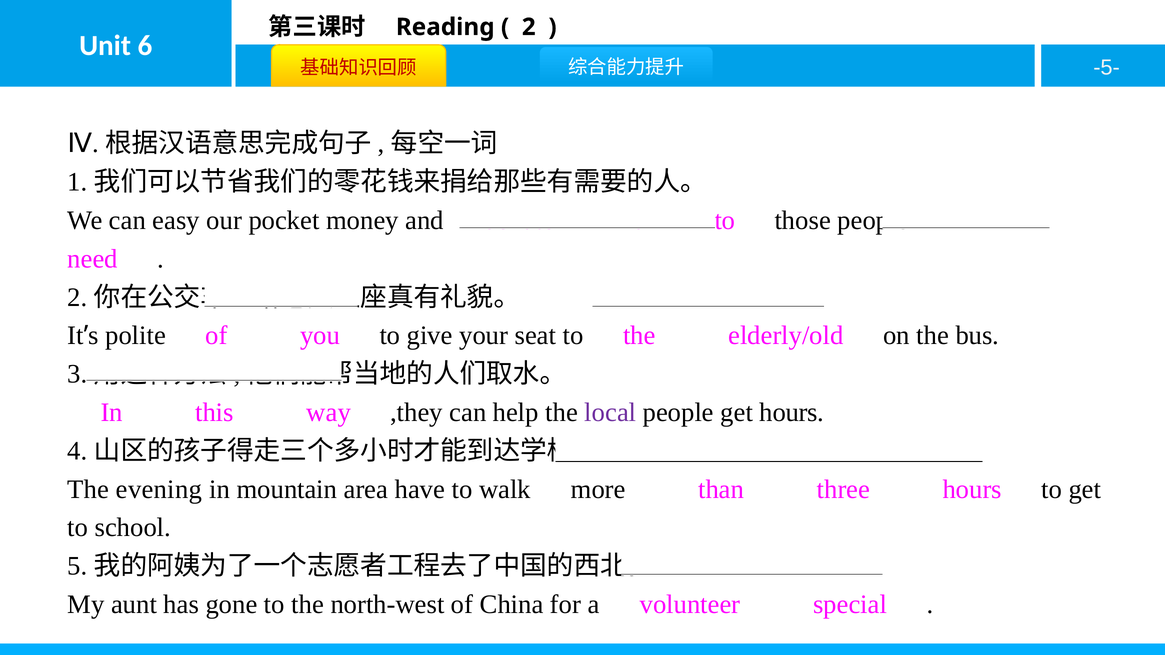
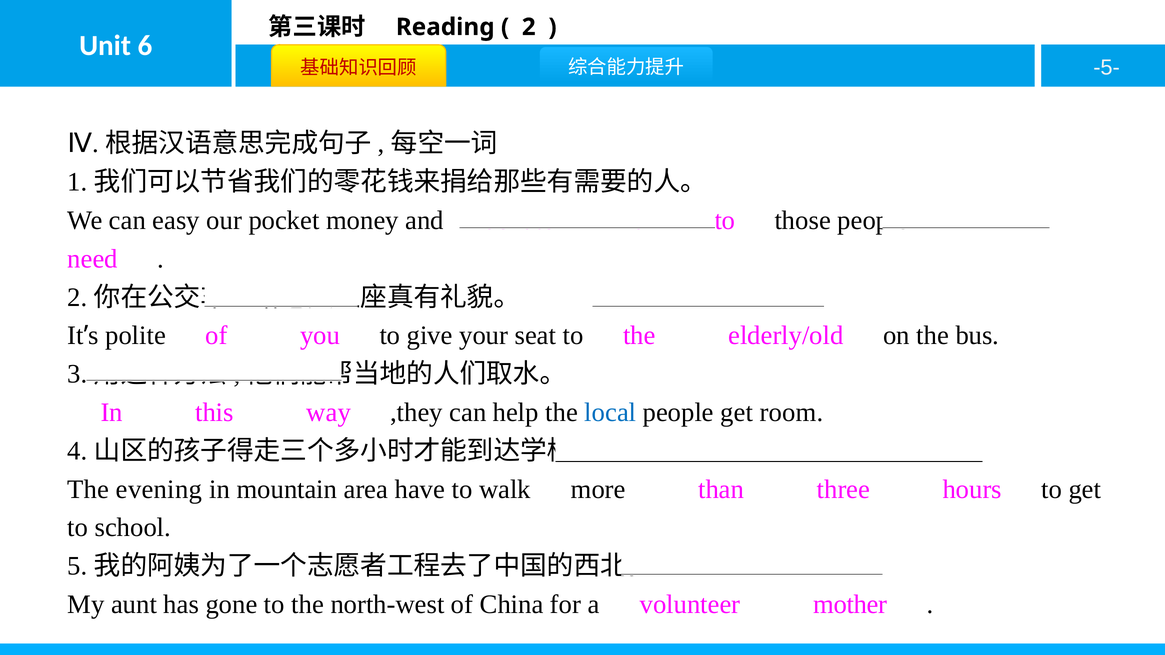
local colour: purple -> blue (610, 413)
get hours: hours -> room (792, 413)
special: special -> mother (850, 605)
